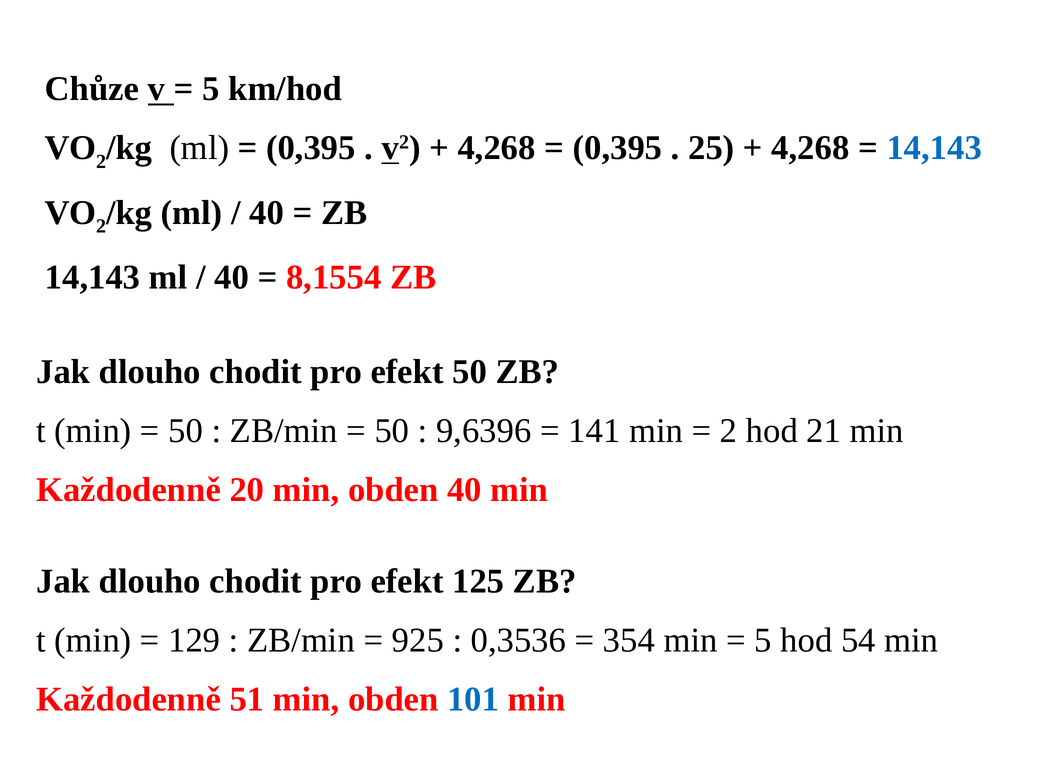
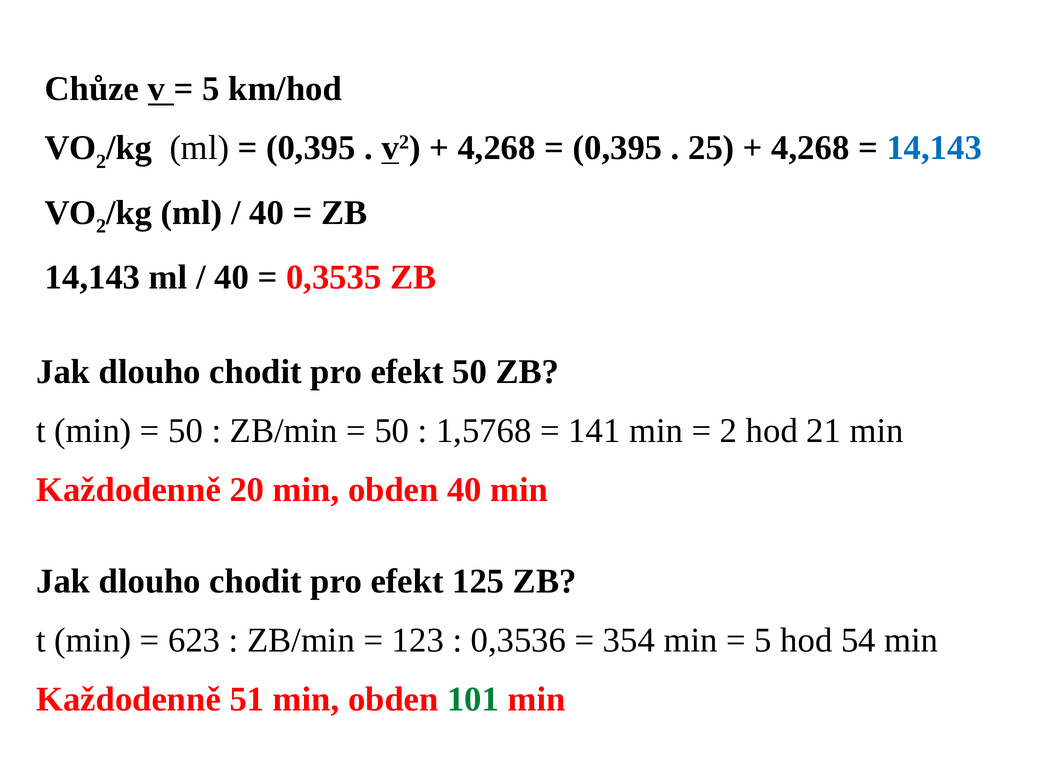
8,1554: 8,1554 -> 0,3535 (334, 277)
9,6396: 9,6396 -> 1,5768 (484, 431)
129: 129 -> 623 (194, 640)
925: 925 -> 123 (418, 640)
101 colour: blue -> green (473, 699)
